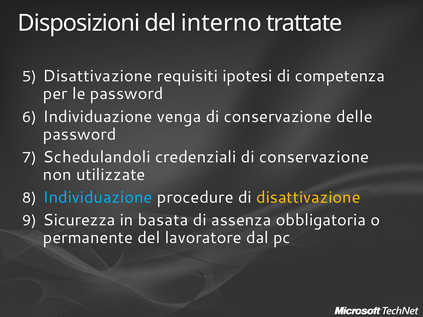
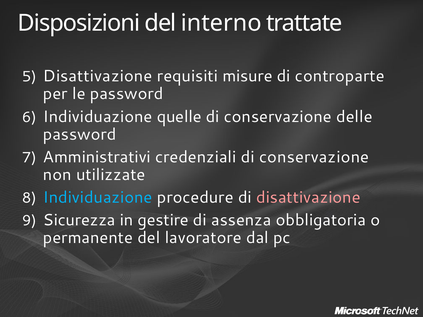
ipotesi: ipotesi -> misure (247, 76)
competenza: competenza -> controparte (340, 76)
venga: venga -> quelle (179, 117)
Schedulandoli: Schedulandoli -> Amministrativi (97, 157)
disattivazione colour: yellow -> pink (308, 198)
basata: basata -> gestire (163, 220)
